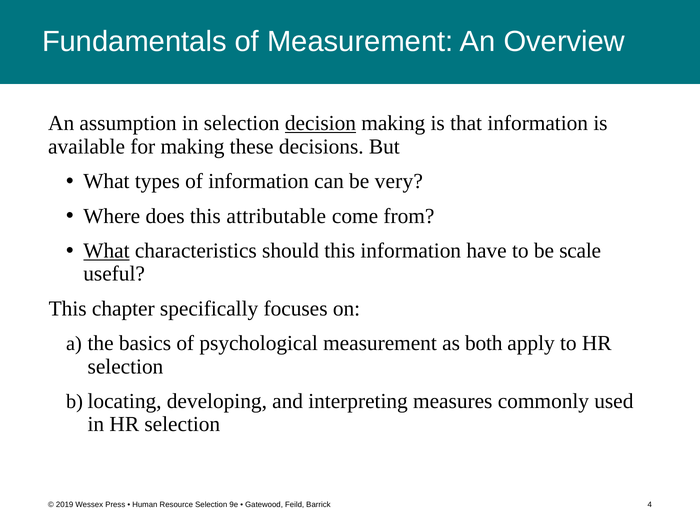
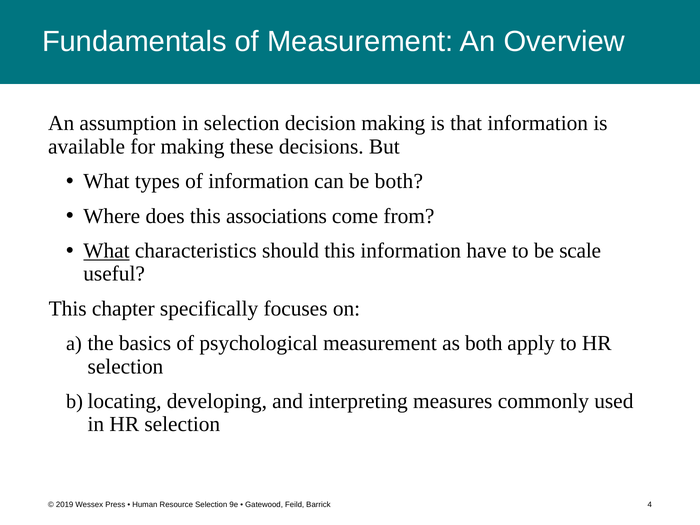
decision underline: present -> none (320, 123)
be very: very -> both (399, 181)
attributable: attributable -> associations (276, 216)
